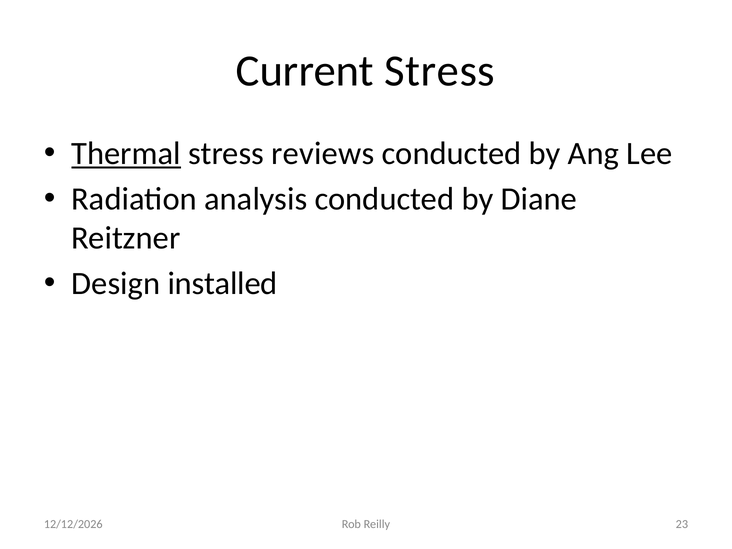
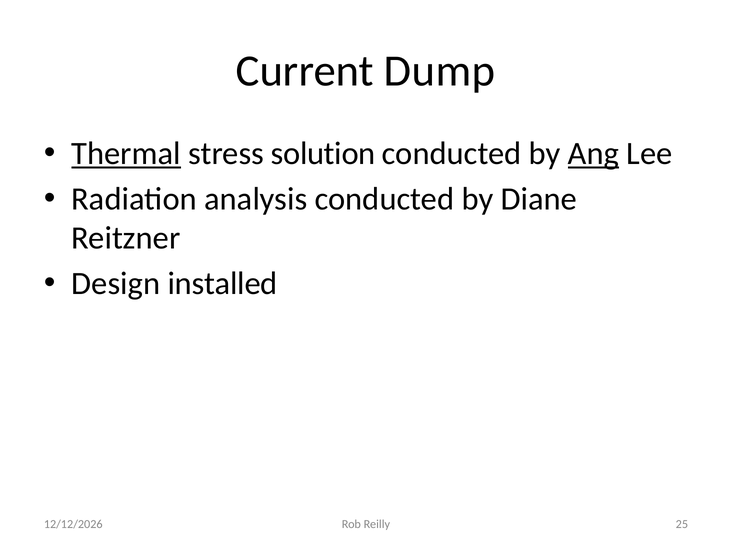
Current Stress: Stress -> Dump (440, 71)
reviews: reviews -> solution (323, 154)
Ang underline: none -> present (593, 154)
23: 23 -> 25 (682, 524)
